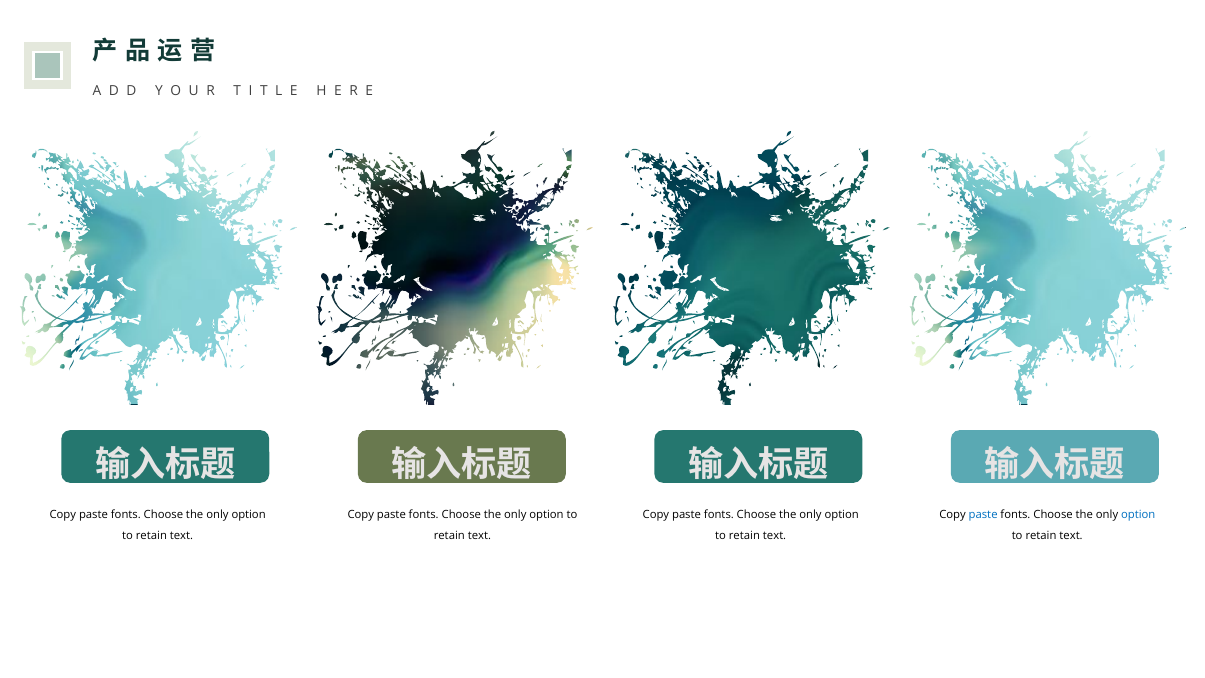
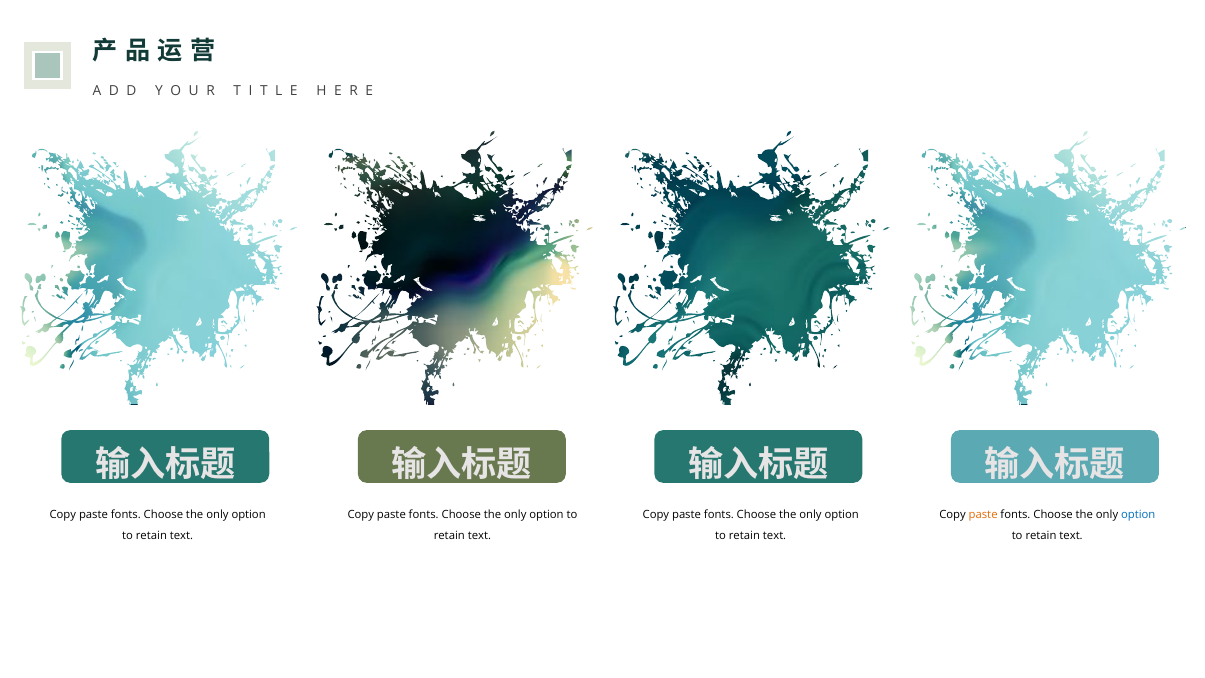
paste colour: blue -> orange (983, 515)
